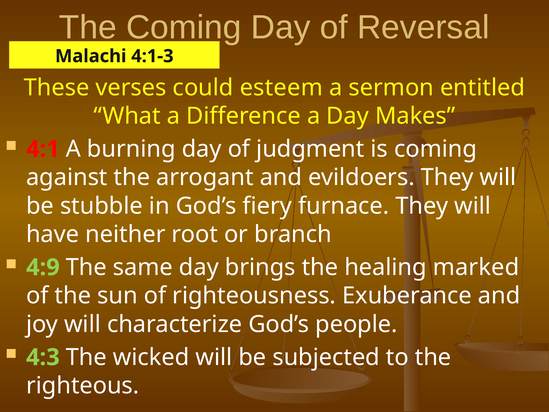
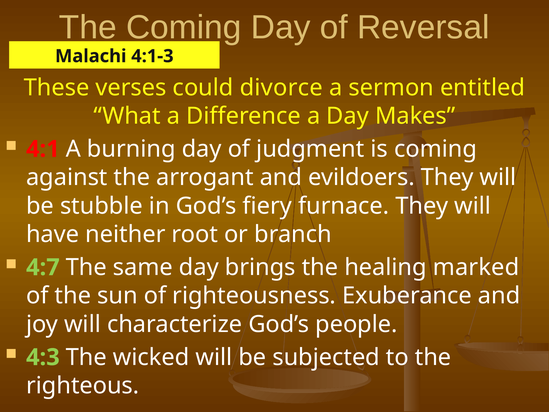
esteem: esteem -> divorce (281, 87)
4:9: 4:9 -> 4:7 (43, 267)
